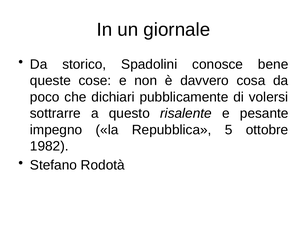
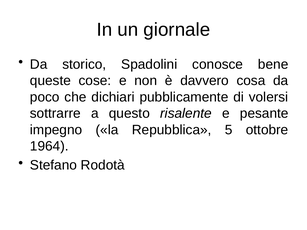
1982: 1982 -> 1964 (49, 146)
